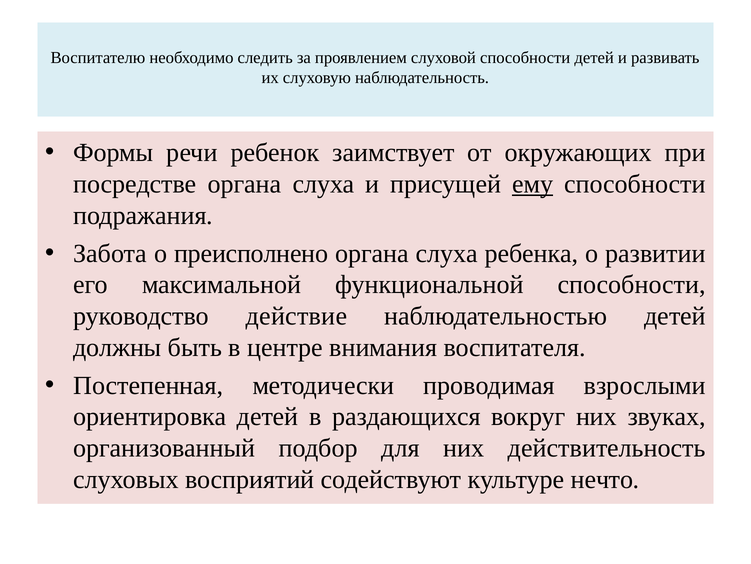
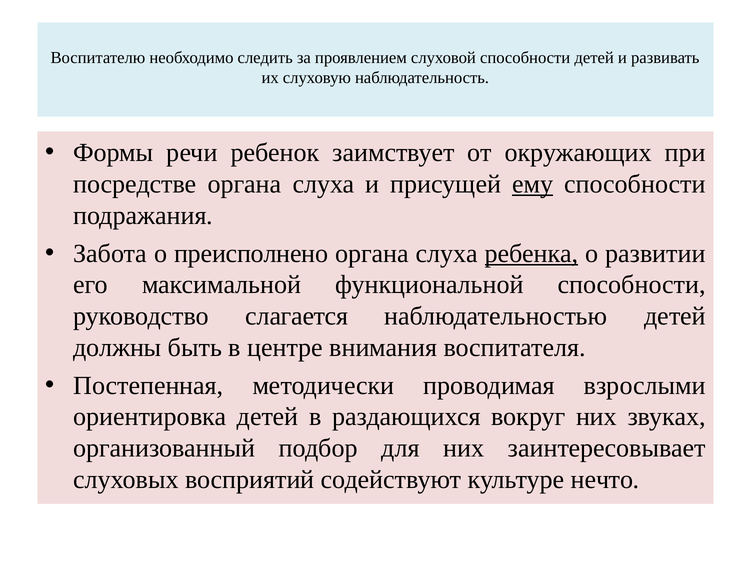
ребенка underline: none -> present (532, 253)
действие: действие -> слагается (297, 316)
действительность: действительность -> заинтересовывает (607, 448)
